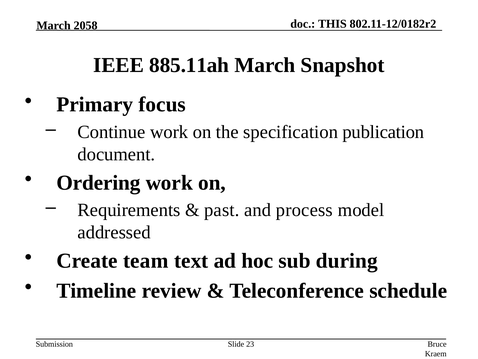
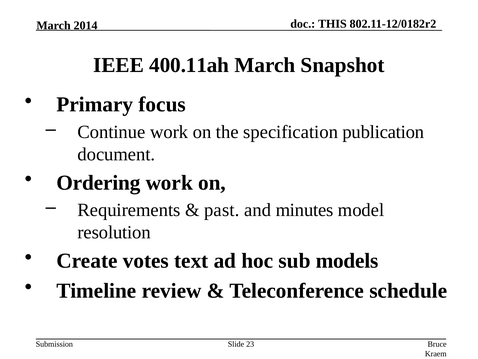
2058: 2058 -> 2014 (86, 26)
885.11ah: 885.11ah -> 400.11ah (189, 65)
process: process -> minutes (305, 210)
addressed: addressed -> resolution (114, 232)
team: team -> votes (146, 261)
during: during -> models (347, 261)
